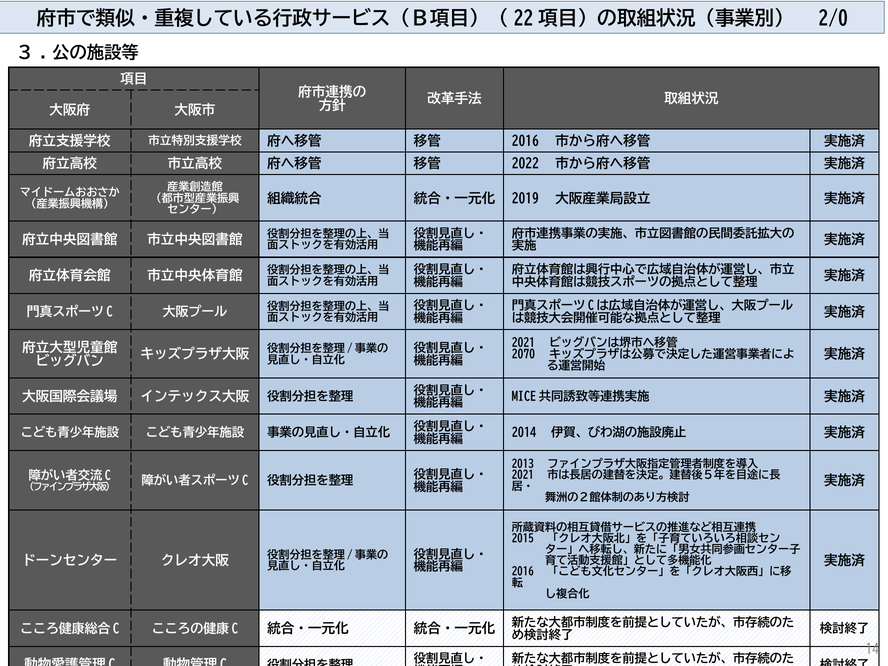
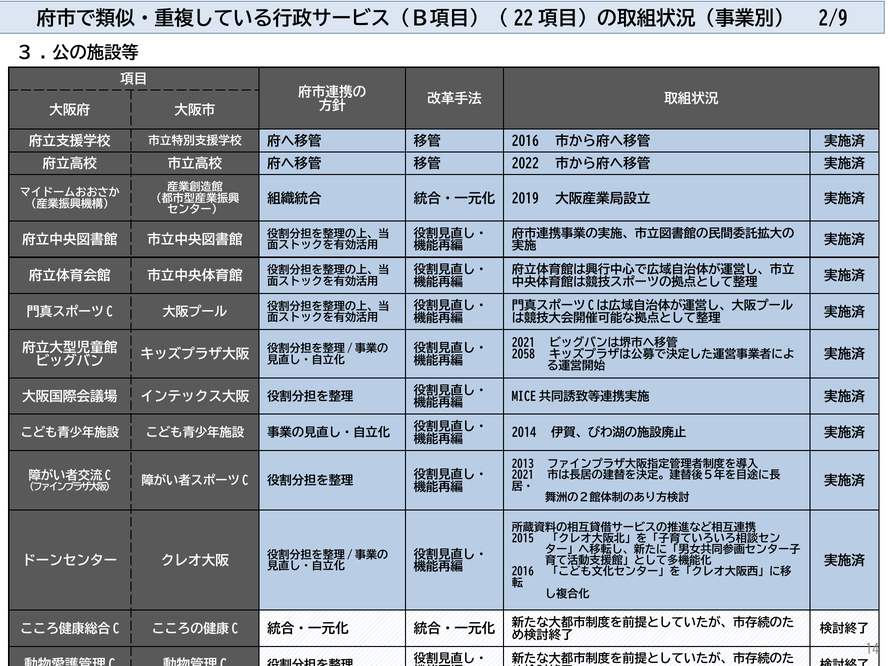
2/0: 2/0 -> 2/9 (833, 19)
2070: 2070 -> 2058 (523, 354)
